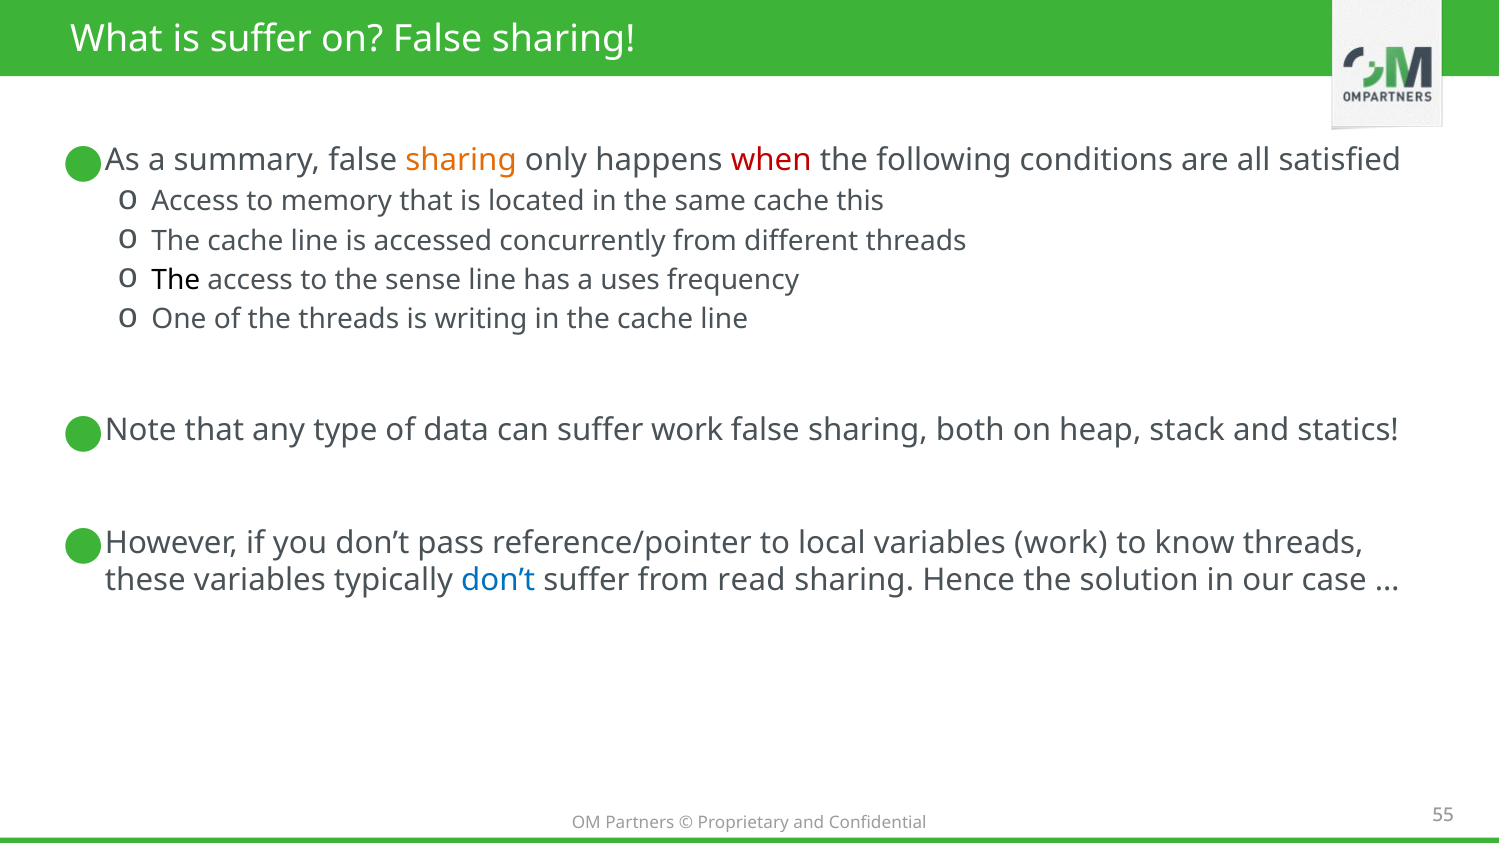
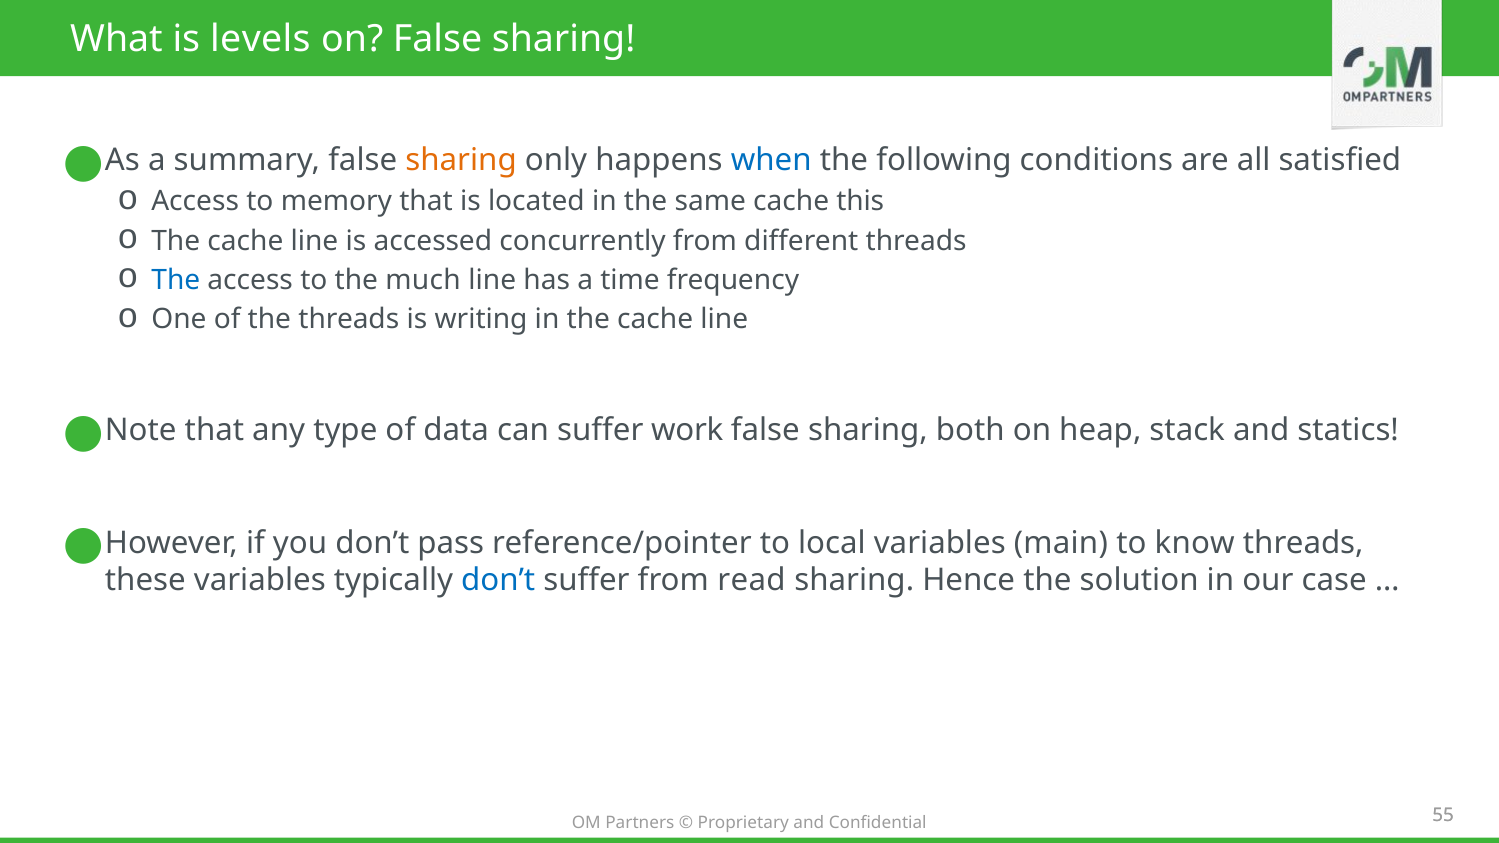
is suffer: suffer -> levels (260, 40)
when colour: red -> blue (771, 161)
The colour: black -> blue (176, 280)
sense: sense -> much (423, 280)
uses: uses -> time (630, 280)
variables work: work -> main (1061, 543)
